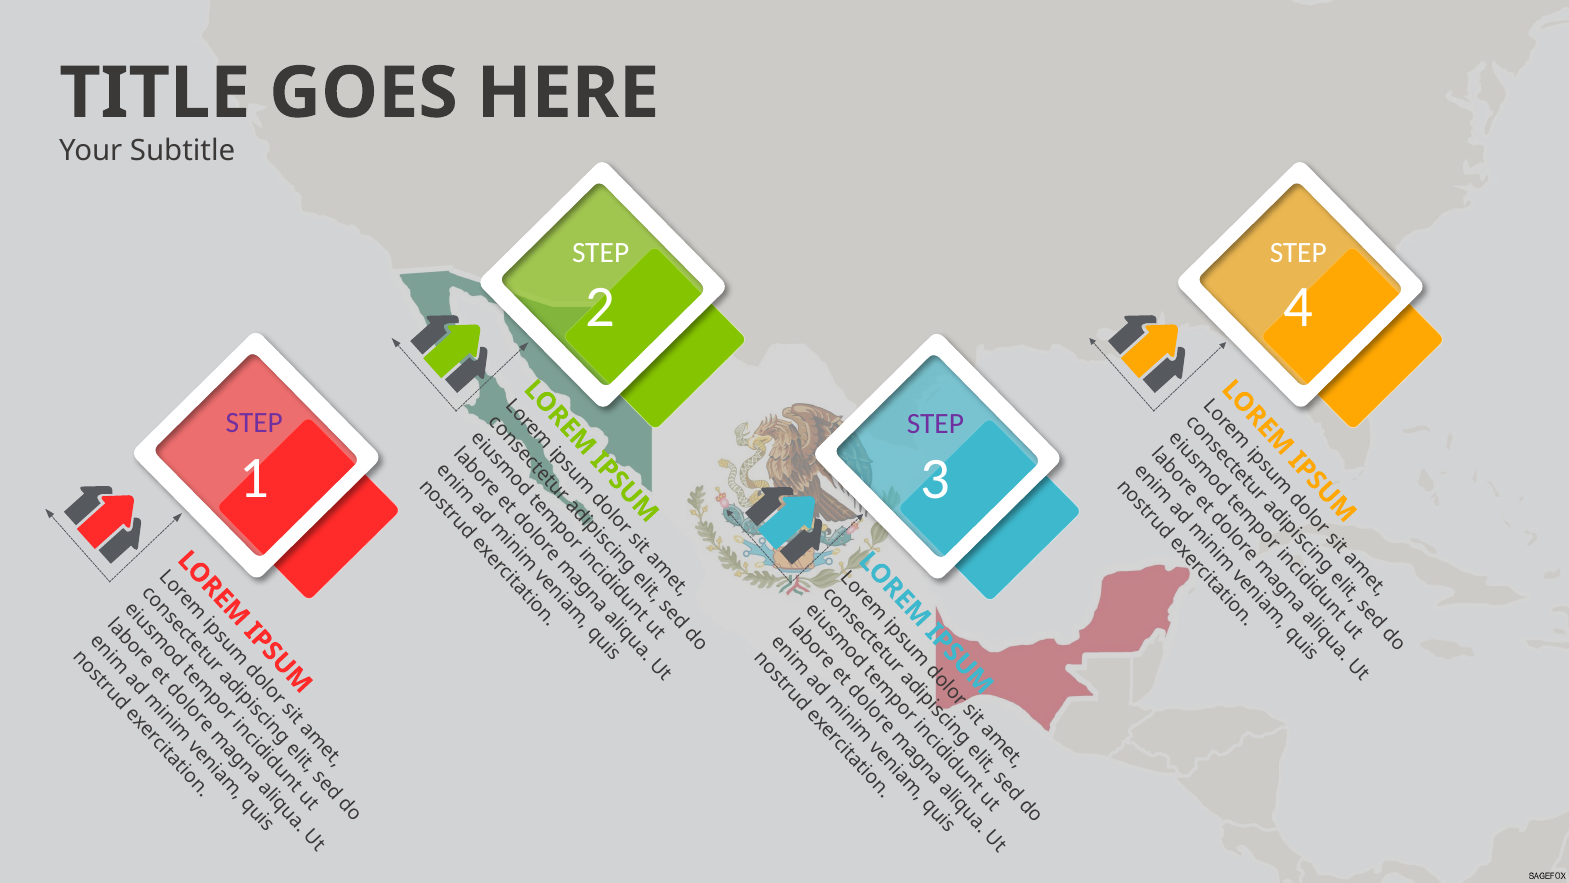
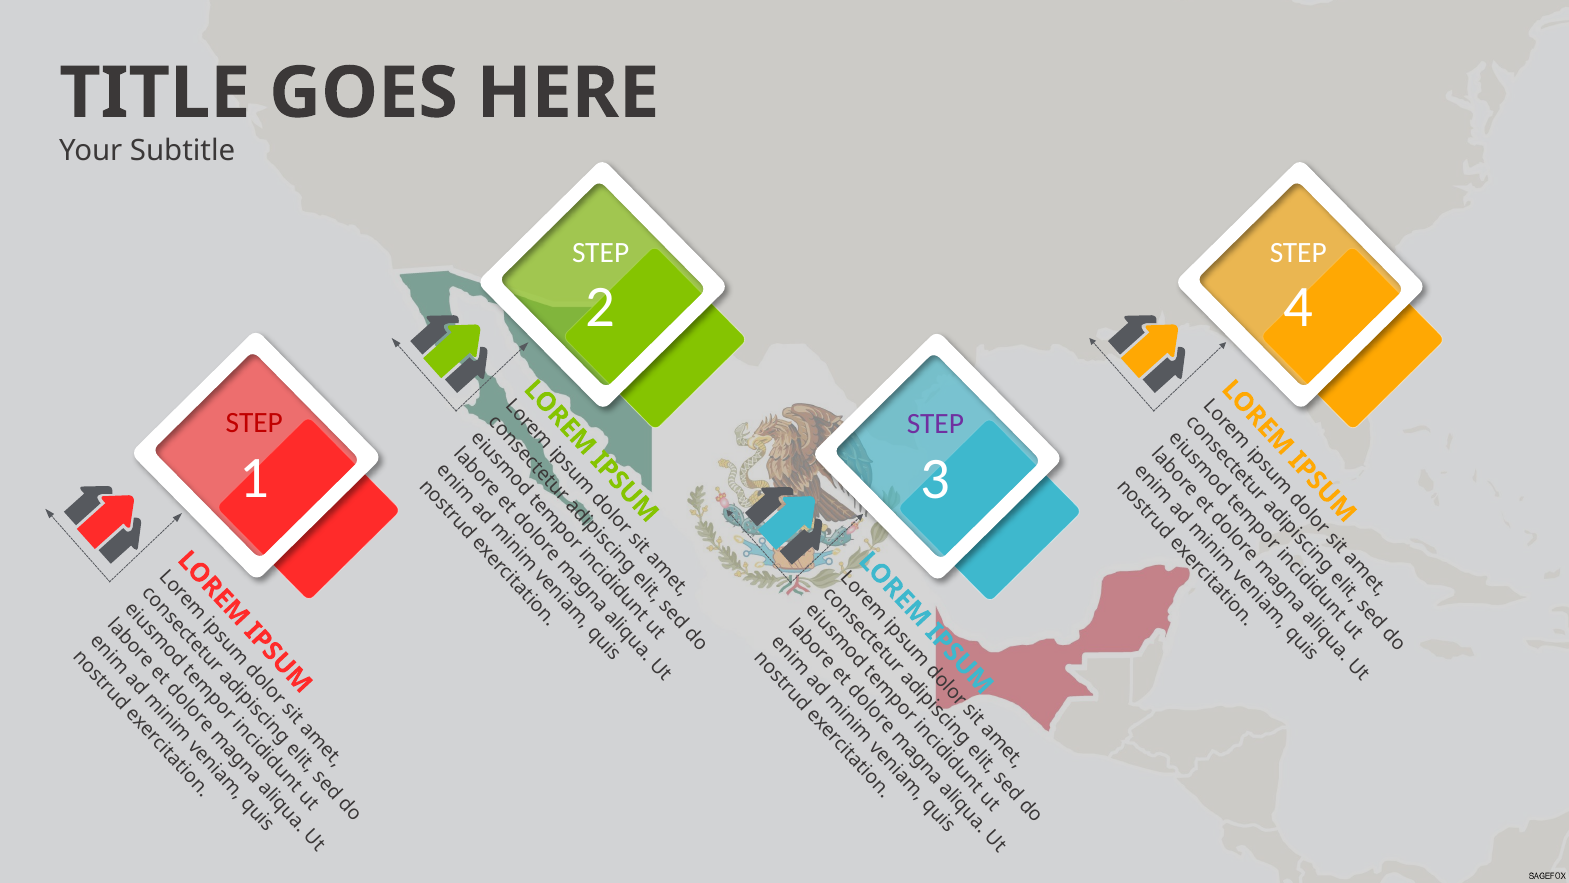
STEP colour: purple -> red (254, 423)
